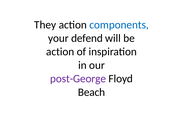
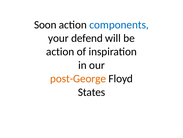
They: They -> Soon (45, 25)
post-George colour: purple -> orange (78, 78)
Beach: Beach -> States (92, 92)
